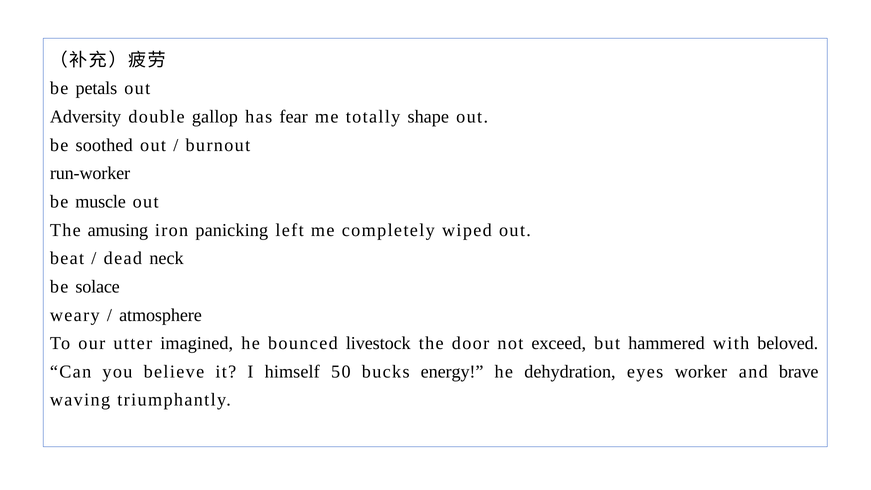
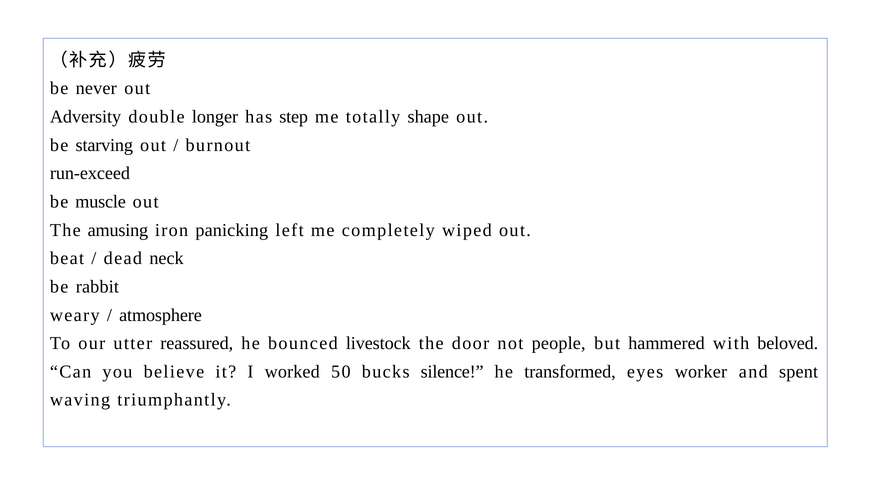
petals: petals -> never (96, 88)
gallop: gallop -> longer (215, 117)
fear: fear -> step (294, 117)
soothed: soothed -> starving (104, 145)
run-worker: run-worker -> run-exceed (90, 173)
solace: solace -> rabbit (97, 287)
imagined: imagined -> reassured (197, 343)
exceed: exceed -> people (559, 343)
himself: himself -> worked (292, 372)
energy: energy -> silence (452, 372)
dehydration: dehydration -> transformed (570, 372)
brave: brave -> spent (799, 372)
